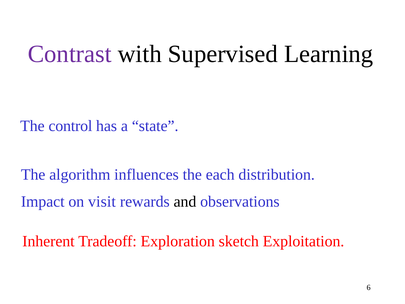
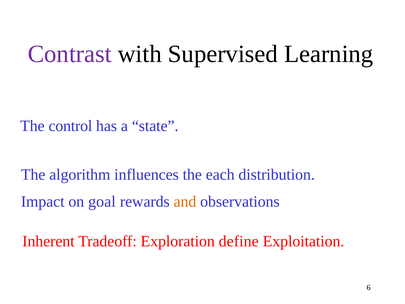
visit: visit -> goal (102, 201)
and colour: black -> orange (185, 201)
sketch: sketch -> define (239, 241)
